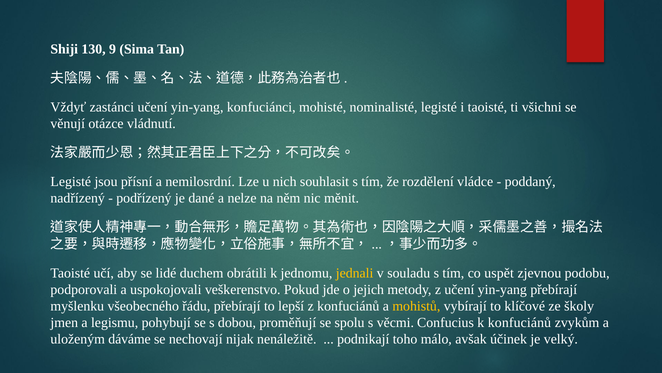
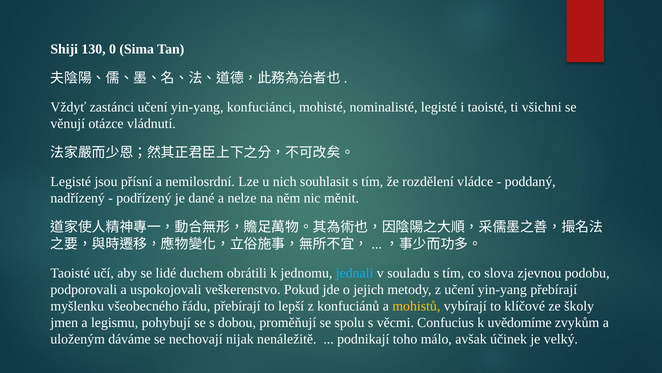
9: 9 -> 0 (113, 49)
jednali colour: yellow -> light blue (355, 273)
uspět: uspět -> slova (499, 273)
k konfuciánů: konfuciánů -> uvědomíme (520, 322)
